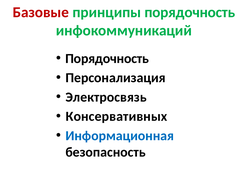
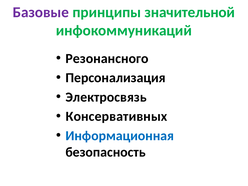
Базовые colour: red -> purple (41, 12)
принципы порядочность: порядочность -> значительной (190, 12)
Порядочность: Порядочность -> Резонансного (107, 59)
